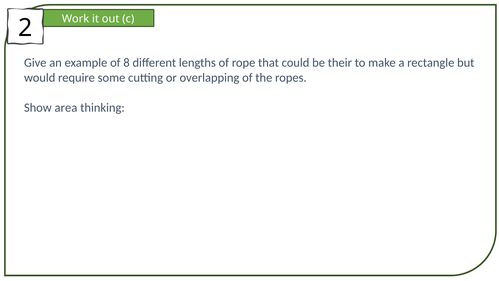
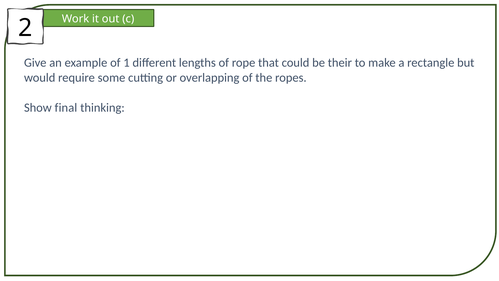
8: 8 -> 1 (127, 63)
area: area -> final (66, 108)
